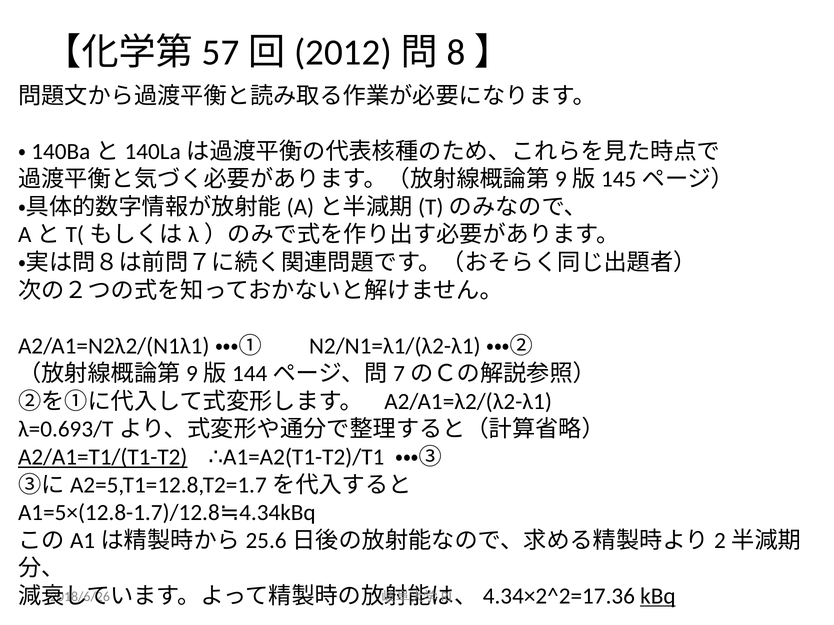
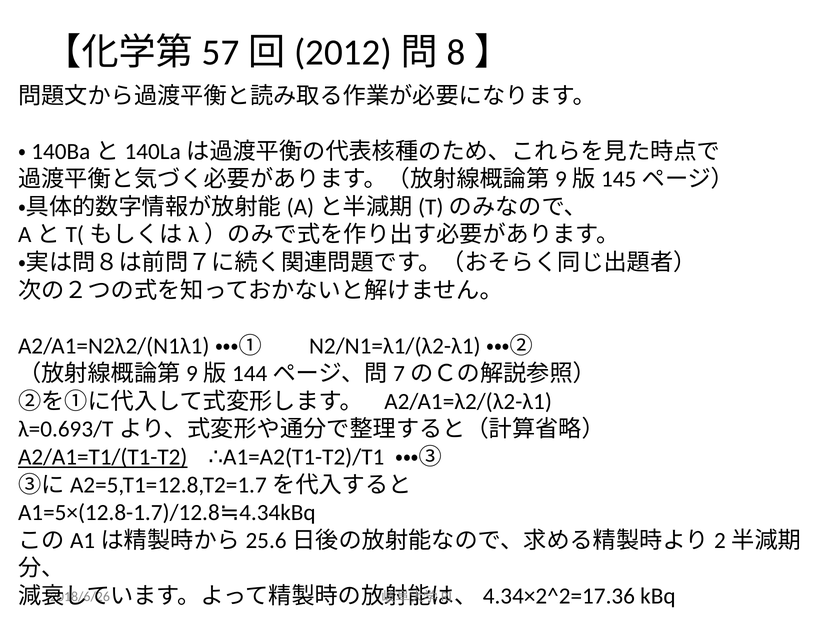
kBq underline: present -> none (658, 597)
